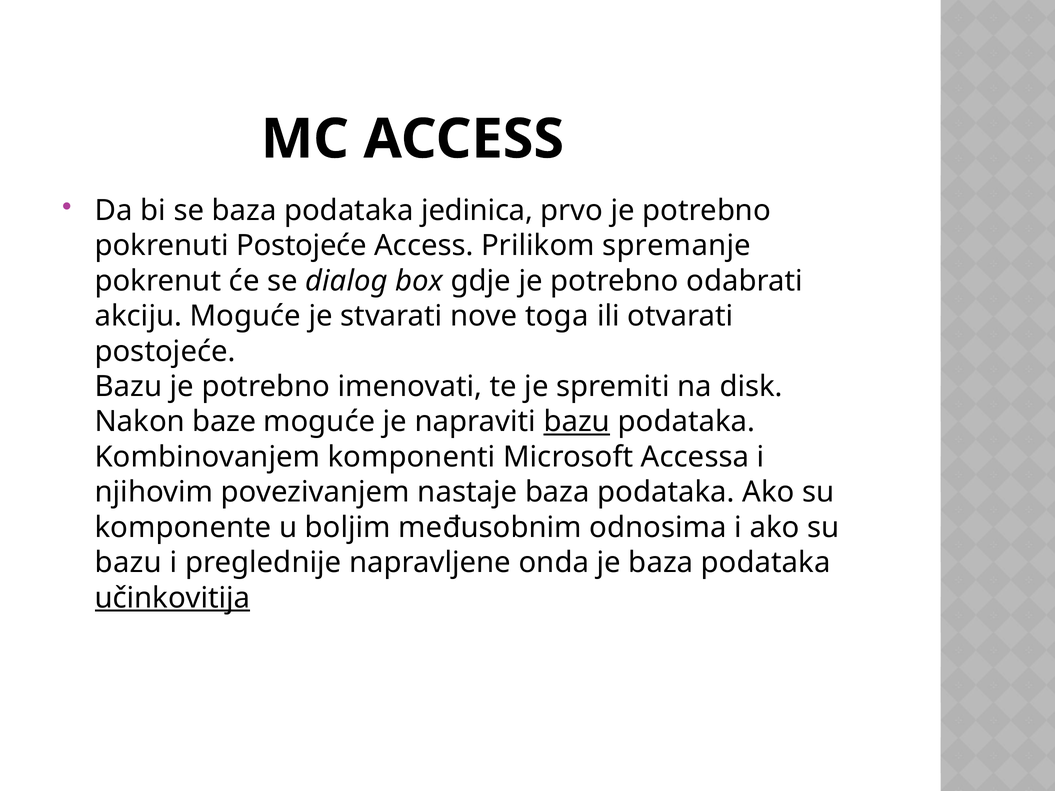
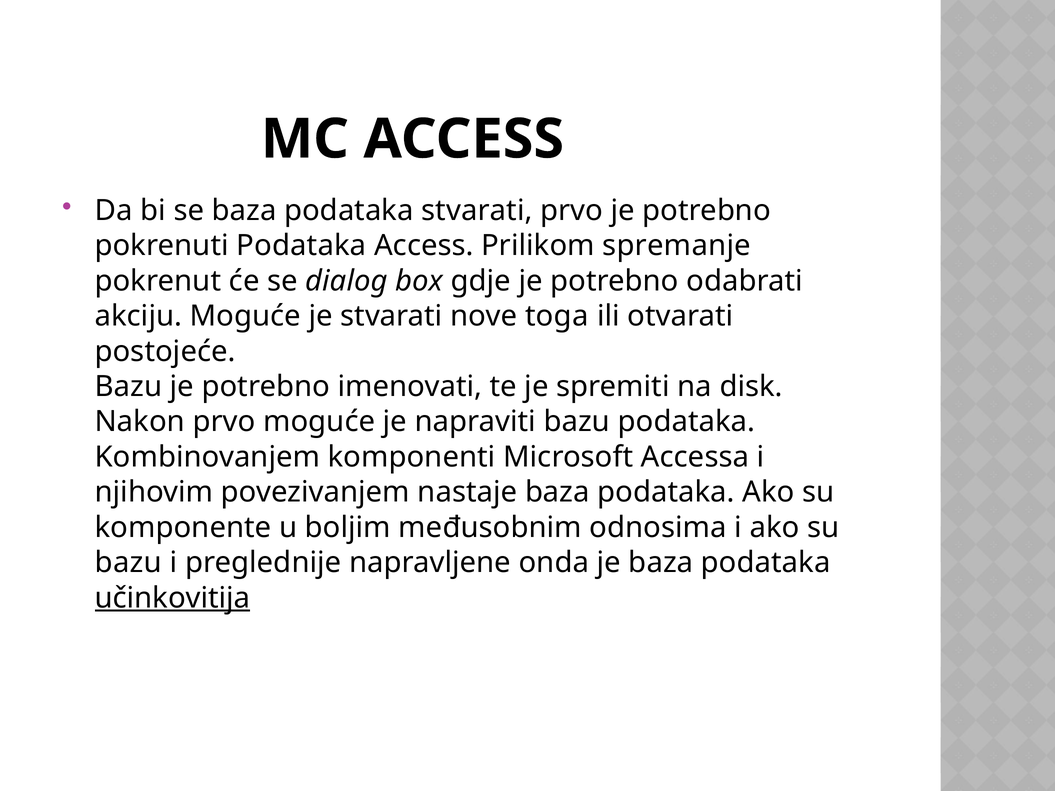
podataka jedinica: jedinica -> stvarati (477, 211)
pokrenuti Postojeće: Postojeće -> Podataka (301, 246)
Nakon baze: baze -> prvo (224, 422)
bazu underline: present -> none (577, 422)
